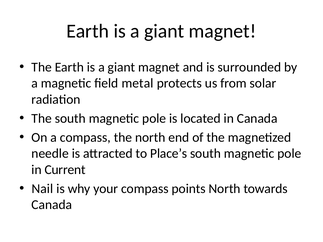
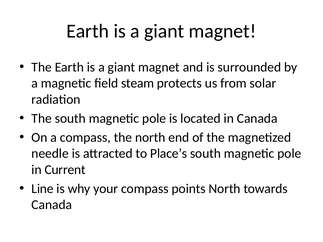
metal: metal -> steam (138, 83)
Nail: Nail -> Line (43, 189)
